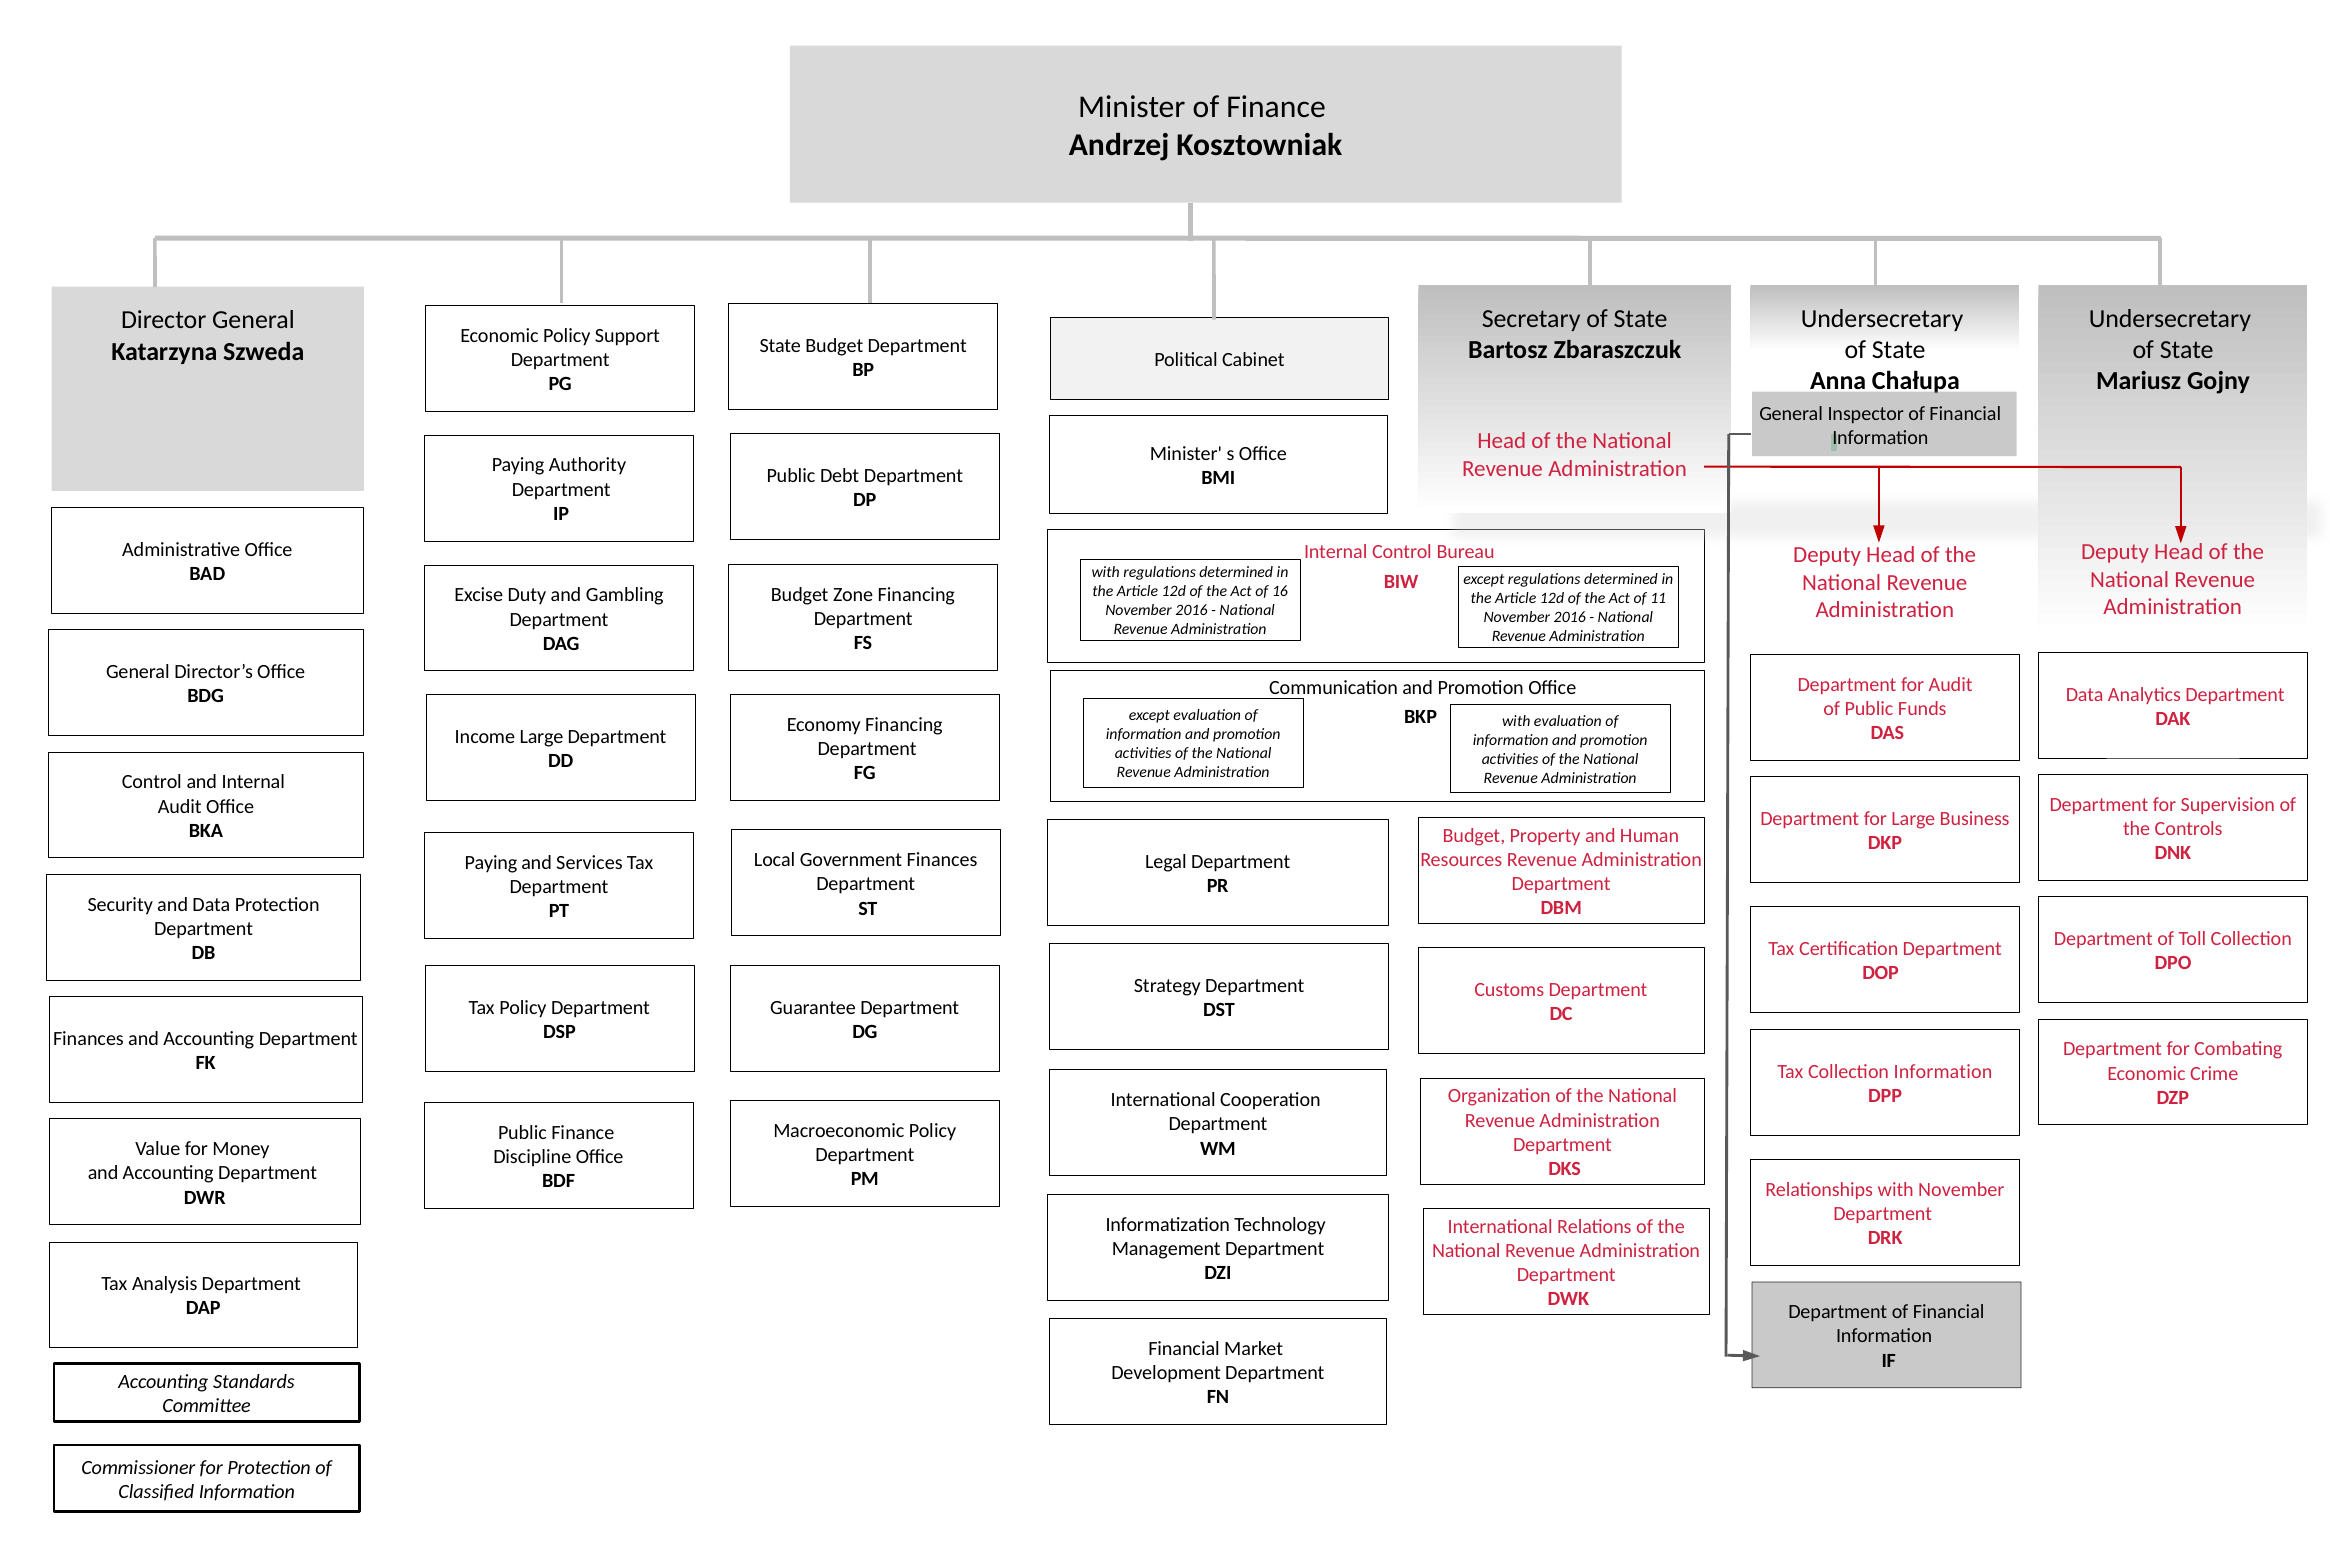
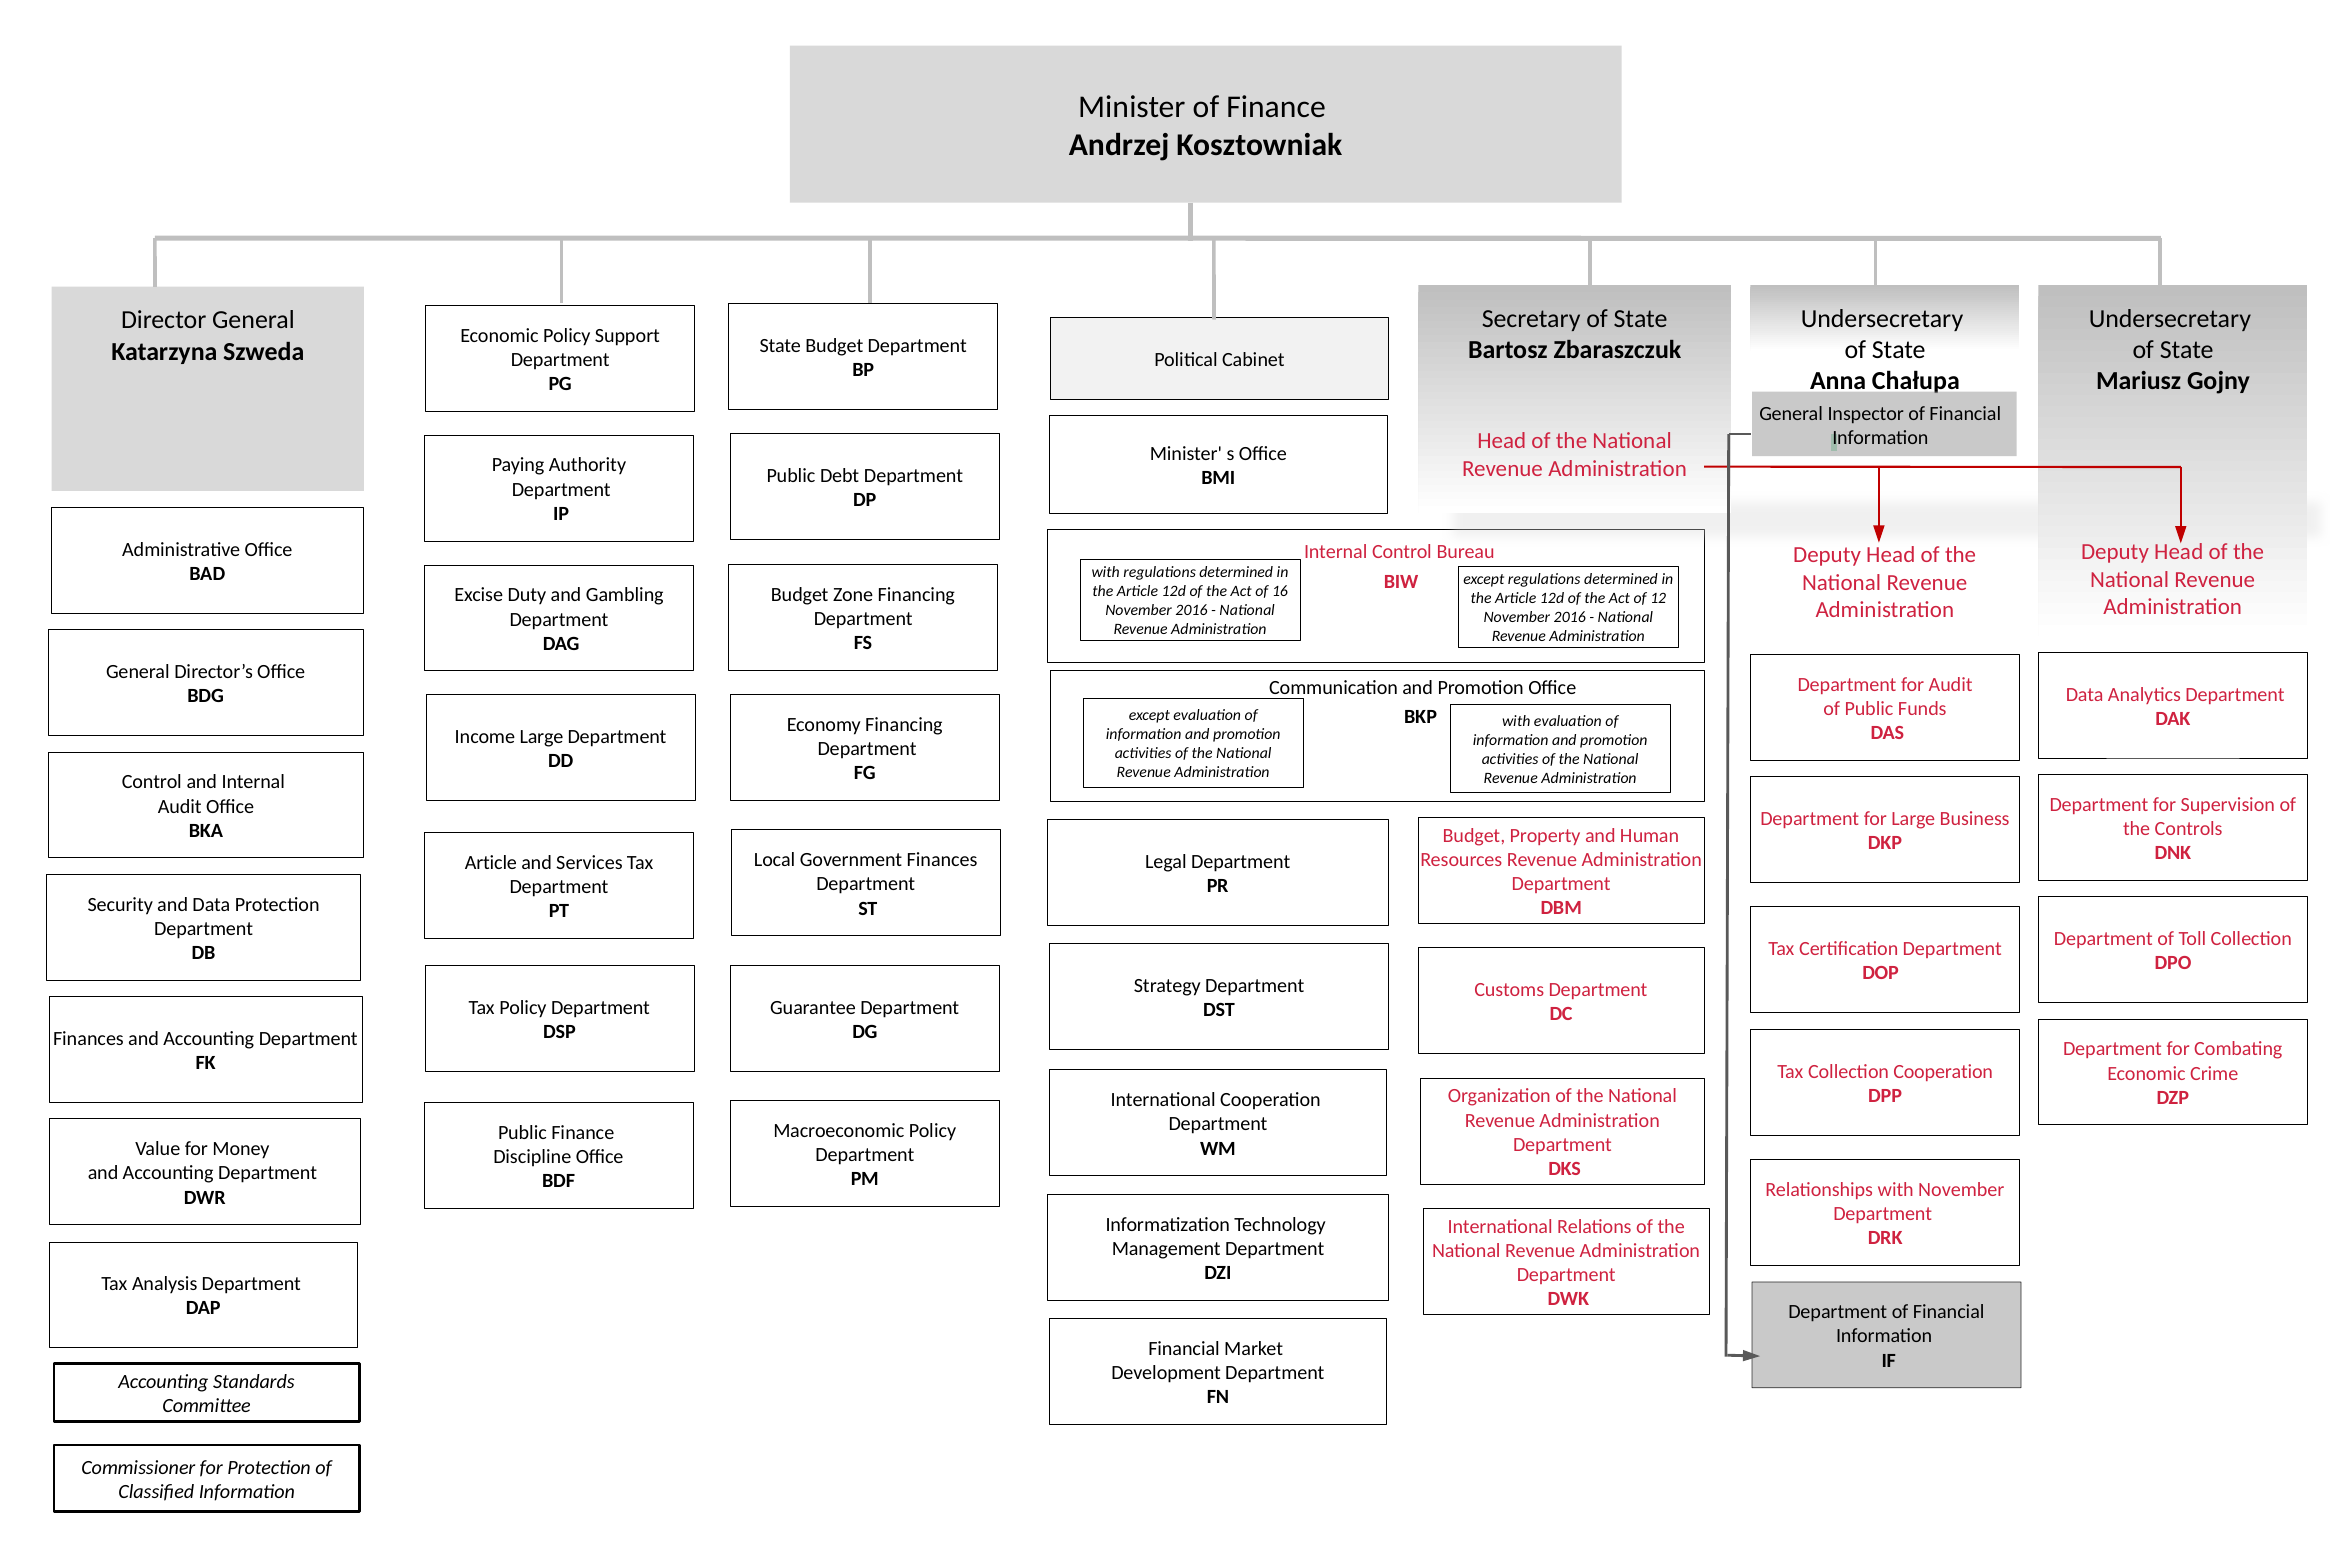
11: 11 -> 12 (1658, 599)
Paying: Paying -> Article (491, 863)
Collection Information: Information -> Cooperation (1943, 1072)
